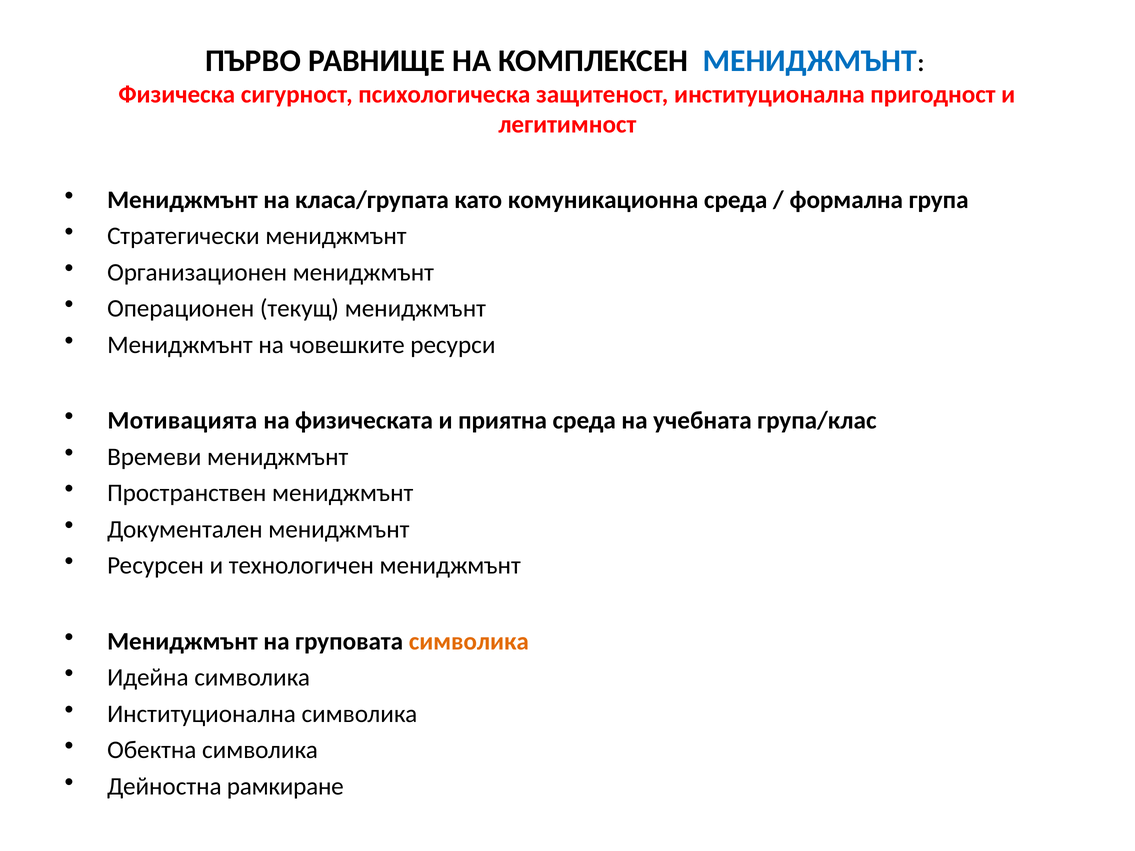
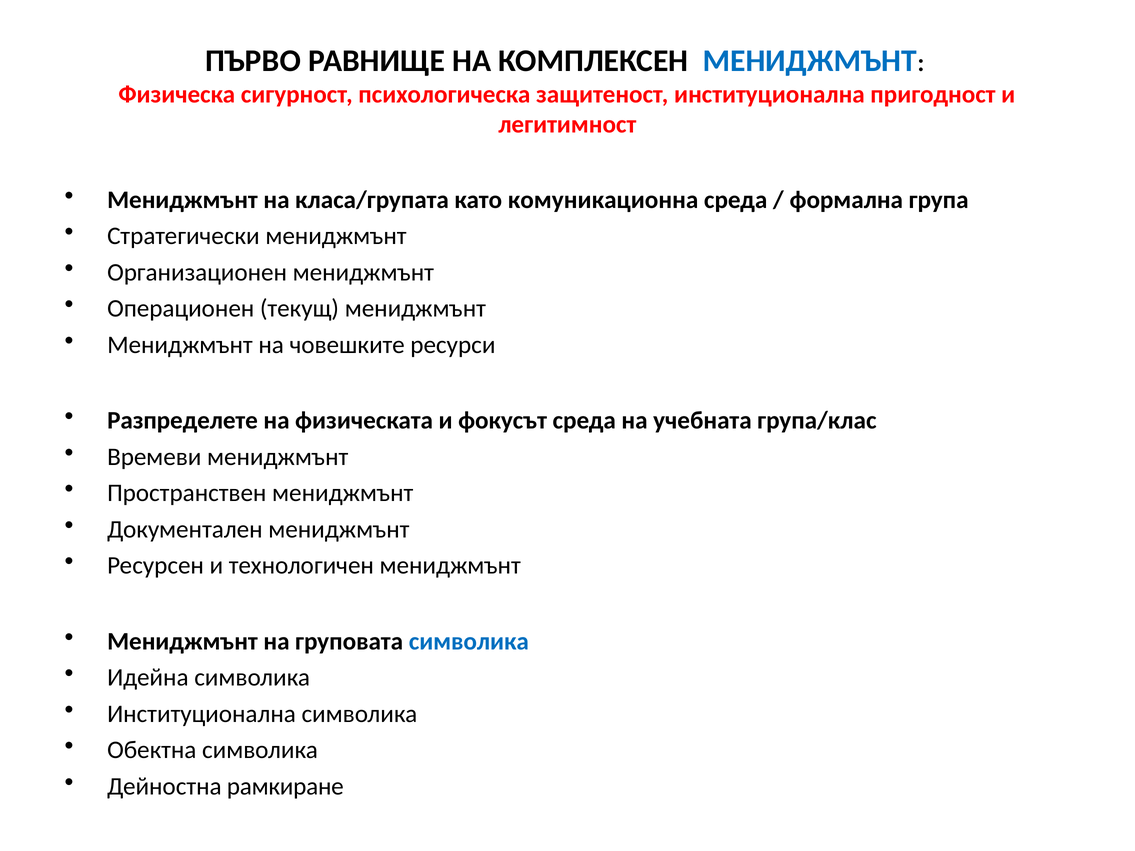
Мотивацията: Мотивацията -> Разпределете (183, 421)
приятна: приятна -> фокусът (503, 421)
символика colour: orange -> blue (469, 641)
